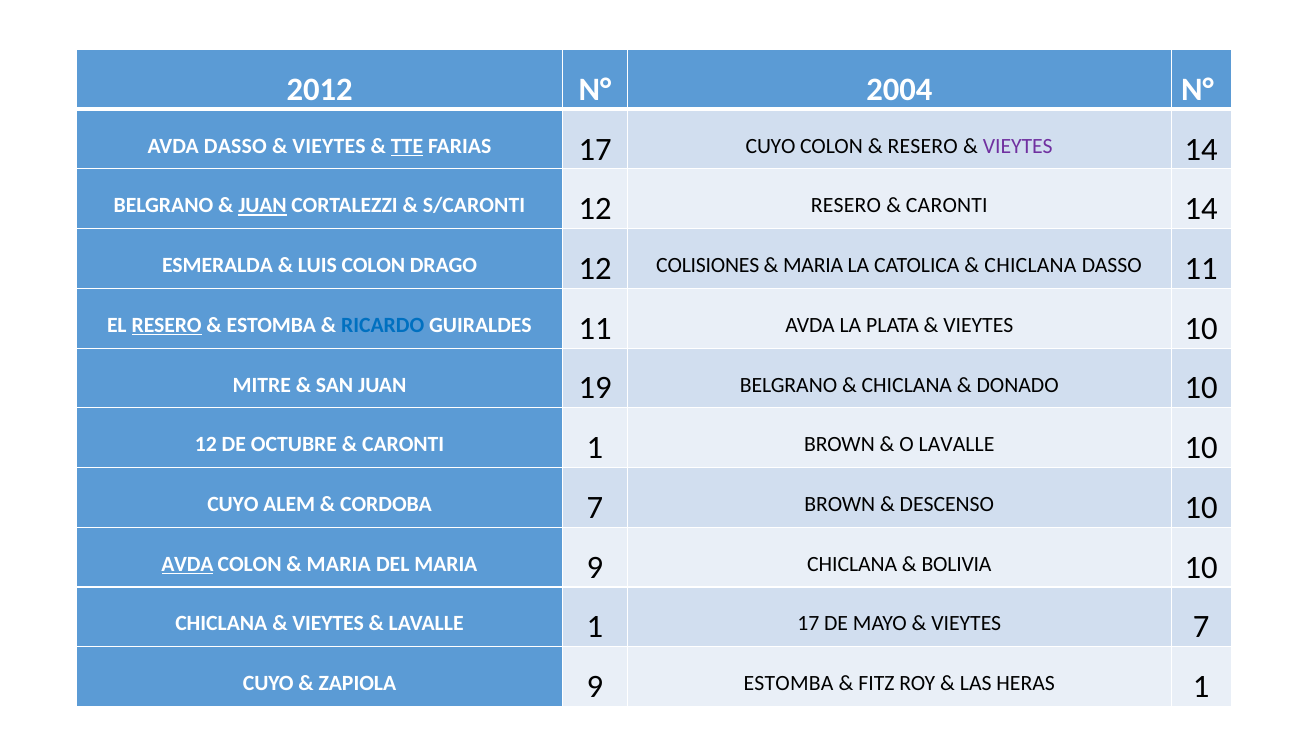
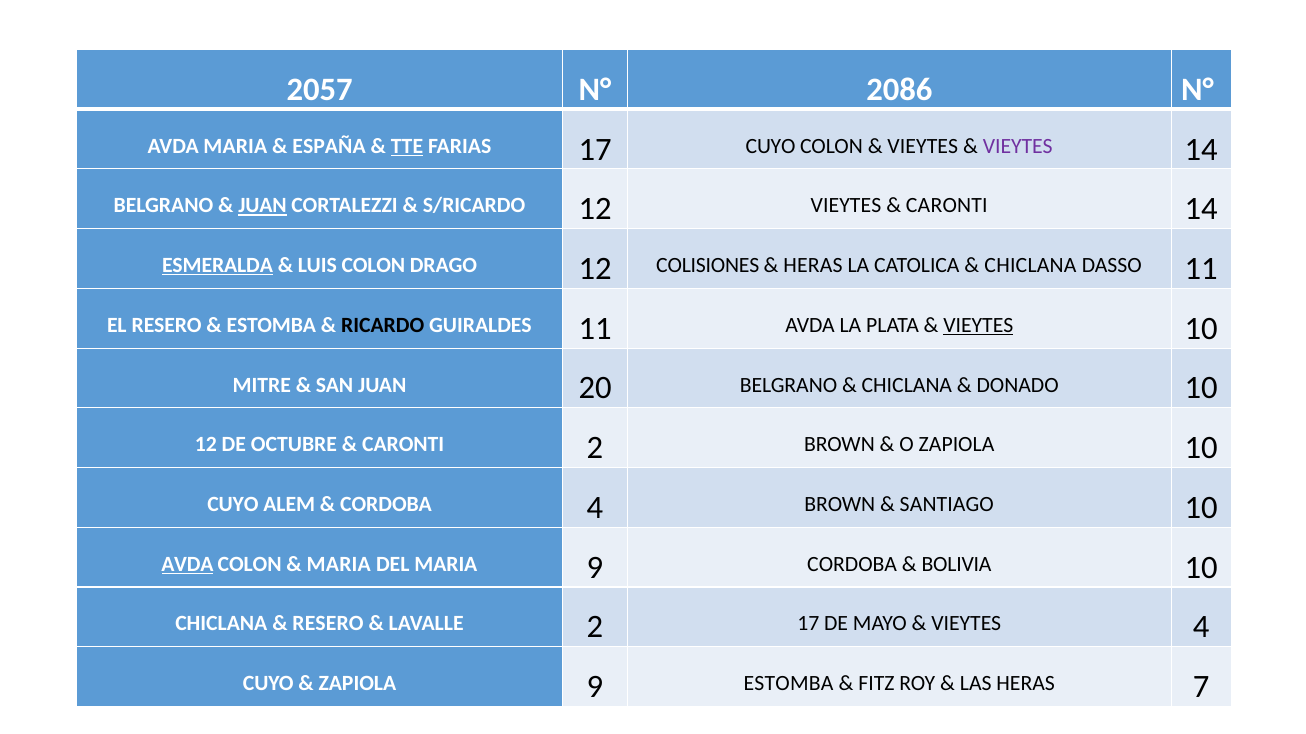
2012: 2012 -> 2057 (320, 90)
2004: 2004 -> 2086 (899, 90)
AVDA DASSO: DASSO -> MARIA (235, 146)
VIEYTES: VIEYTES -> ESPAÑA (329, 146)
RESERO: RESERO -> VIEYTES (923, 146)
S/CARONTI: S/CARONTI -> S/RICARDO (474, 206)
12 RESERO: RESERO -> VIEYTES (846, 206)
ESMERALDA underline: none -> present (217, 266)
MARIA: MARIA -> HERAS (813, 266)
RESERO underline: present -> none (167, 325)
RICARDO colour: blue -> black (383, 325)
VIEYTES underline: none -> present (978, 325)
19: 19 -> 20 (595, 388)
CARONTI 1: 1 -> 2 (595, 448)
O LAVALLE: LAVALLE -> ZAPIOLA (957, 445)
CORDOBA 7: 7 -> 4 (595, 508)
DESCENSO: DESCENSO -> SANTIAGO (947, 505)
9 CHICLANA: CHICLANA -> CORDOBA (852, 564)
VIEYTES: VIEYTES -> RESERO (328, 624)
LAVALLE 1: 1 -> 2 (595, 628)
VIEYTES 7: 7 -> 4 (1201, 628)
HERAS 1: 1 -> 7 (1201, 687)
